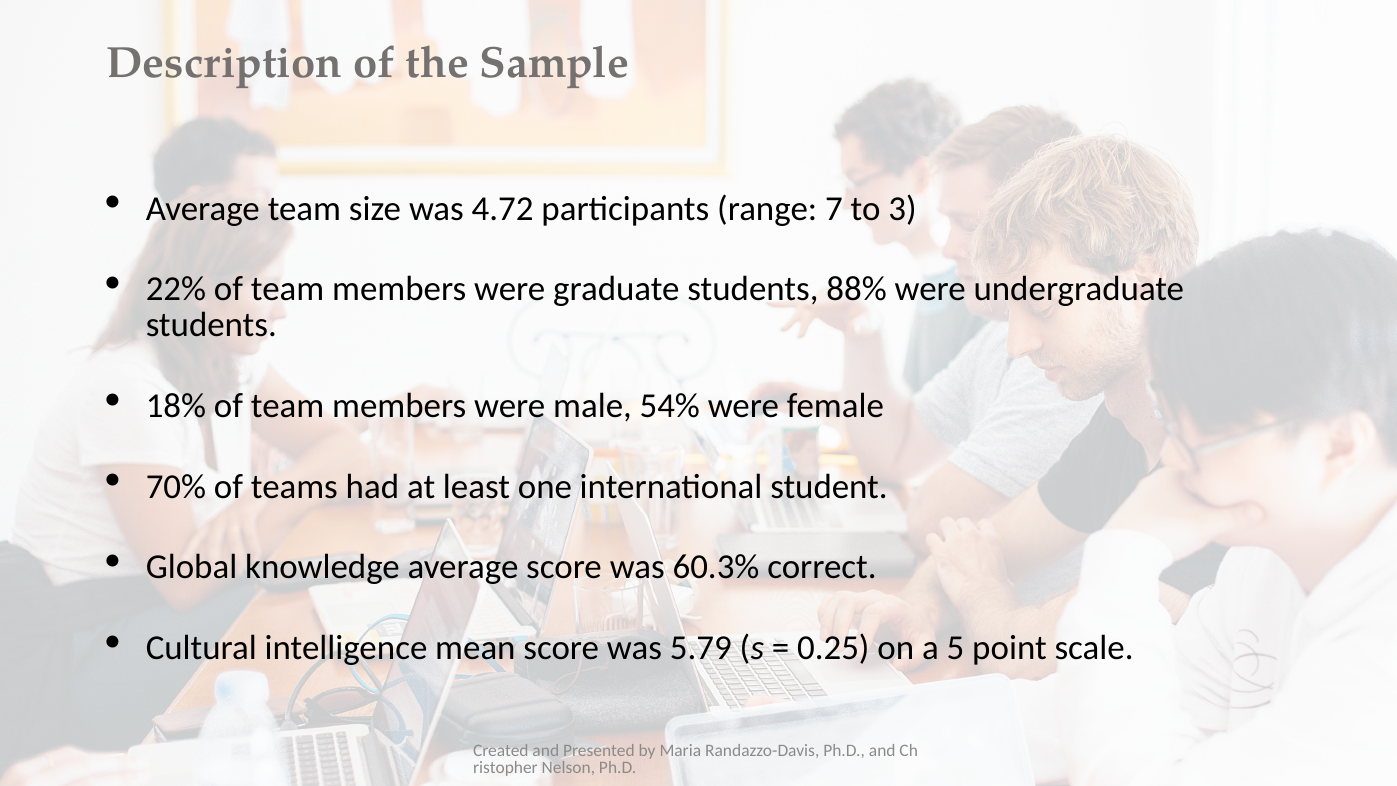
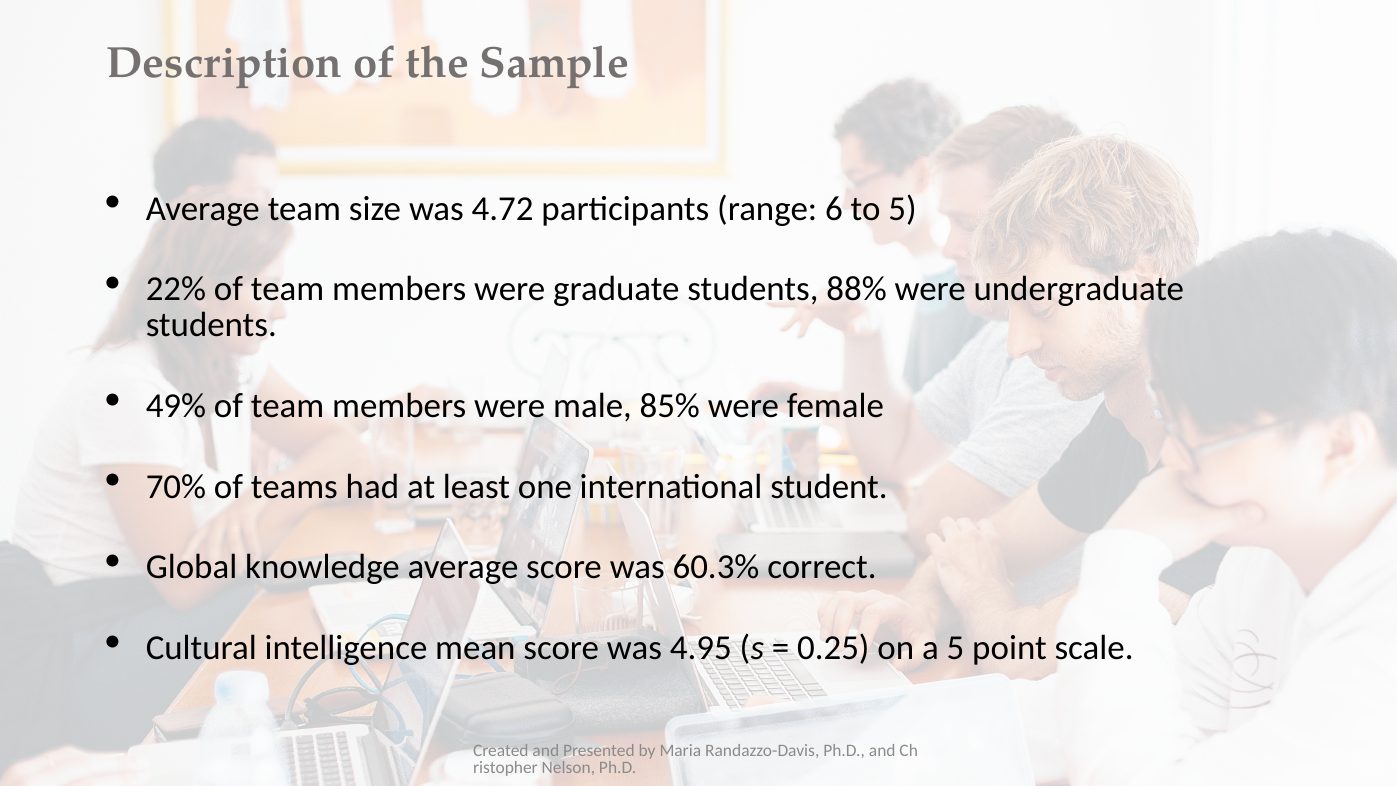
7: 7 -> 6 (834, 209)
to 3: 3 -> 5 (903, 209)
18%: 18% -> 49% (176, 406)
54%: 54% -> 85% (670, 406)
5.79: 5.79 -> 4.95 (701, 648)
